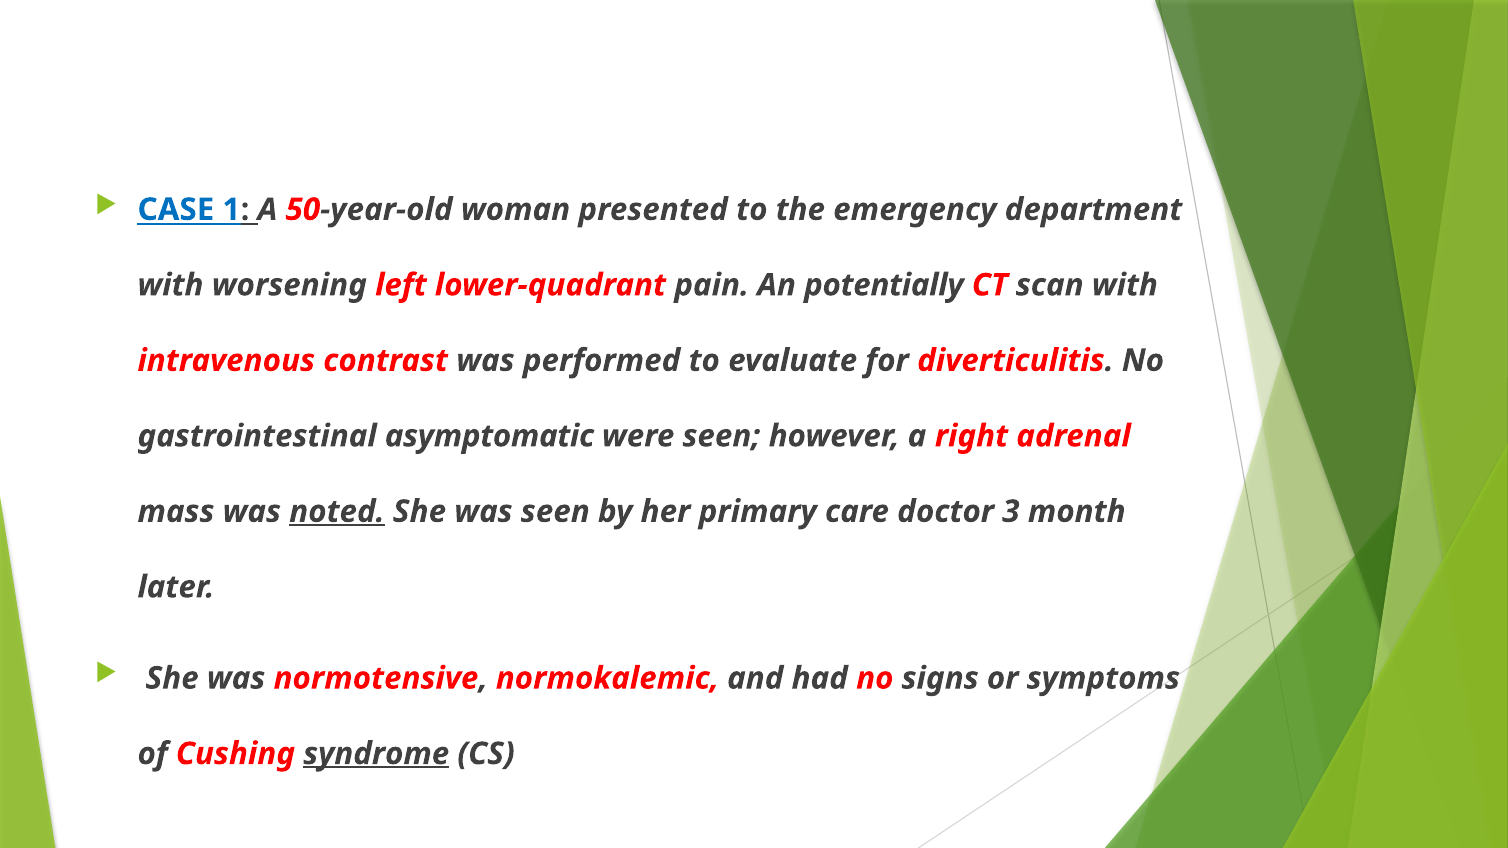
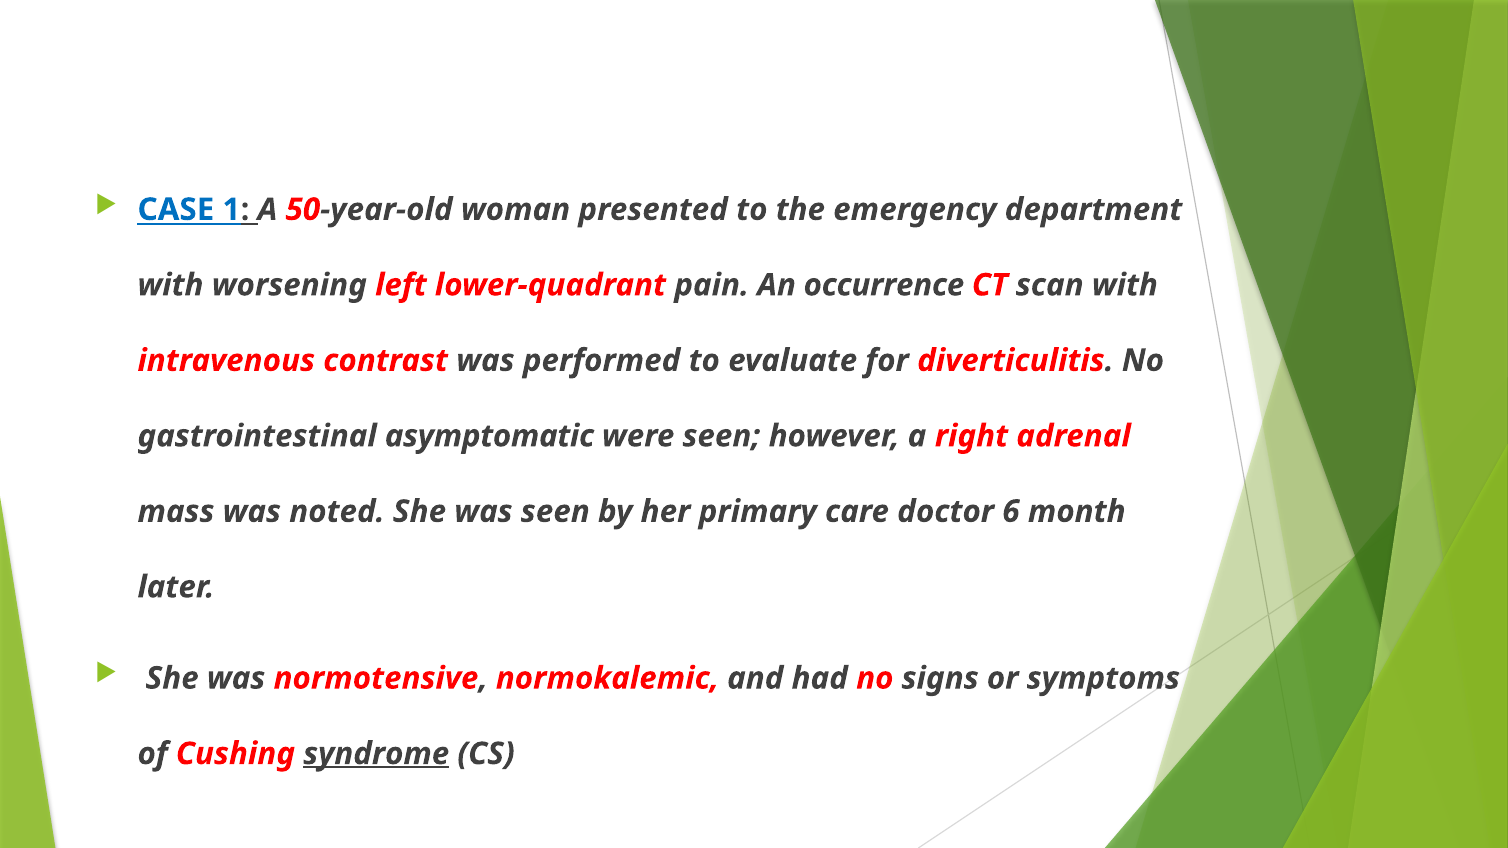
potentially: potentially -> occurrence (884, 285)
noted underline: present -> none (337, 512)
3: 3 -> 6 (1011, 512)
